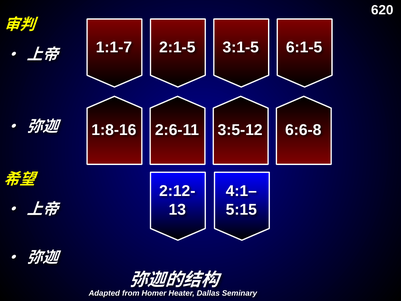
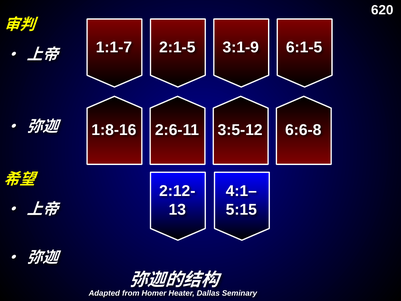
3:1-5: 3:1-5 -> 3:1-9 (241, 47)
